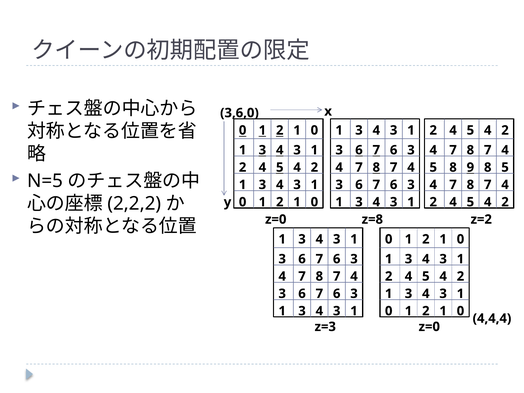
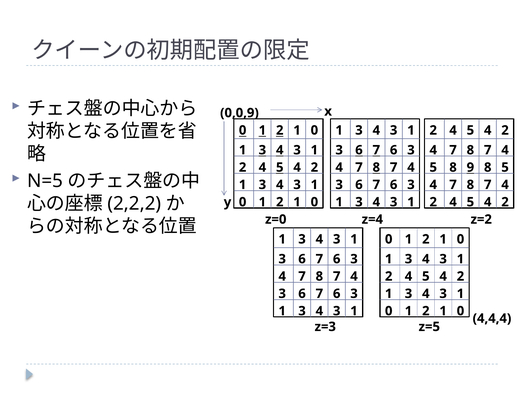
3,6,0: 3,6,0 -> 0,0,9 (239, 113)
z=8: z=8 -> z=4 (372, 219)
z=3 z=0: z=0 -> z=5 (429, 327)
